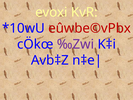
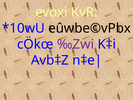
eûwbe©vPbx colour: red -> black (90, 28)
